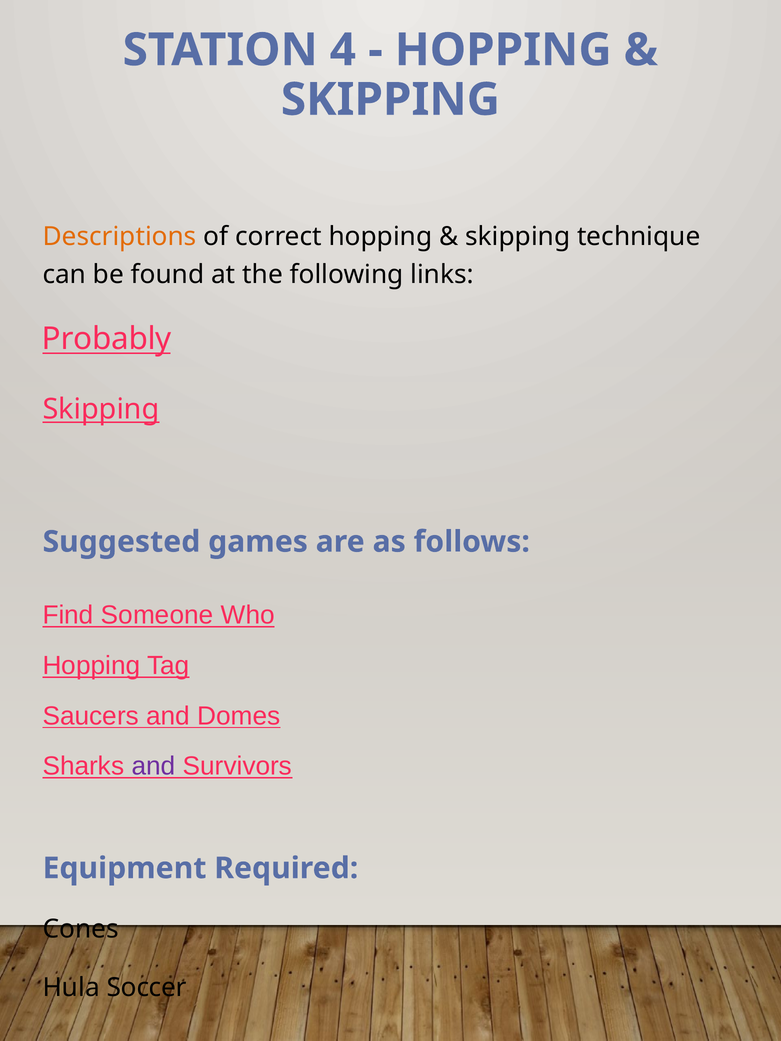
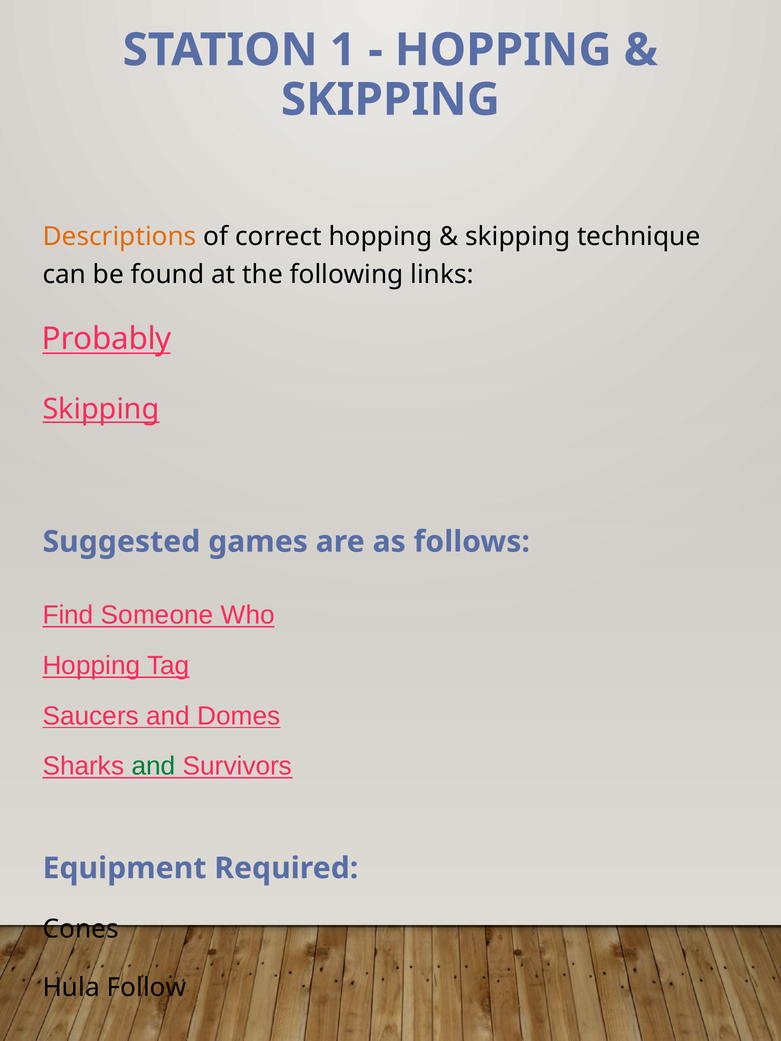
4: 4 -> 1 (343, 50)
and colour: purple -> green (153, 767)
Soccer: Soccer -> Follow (147, 988)
